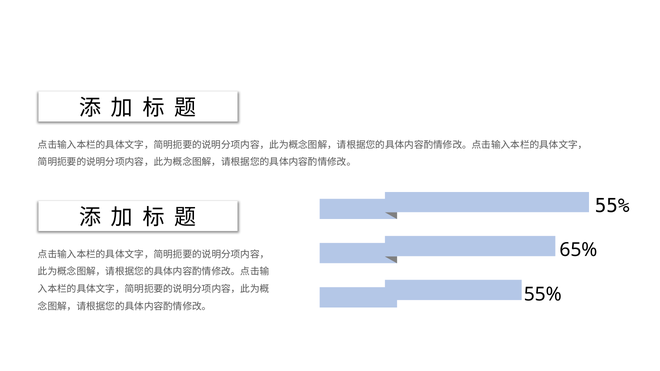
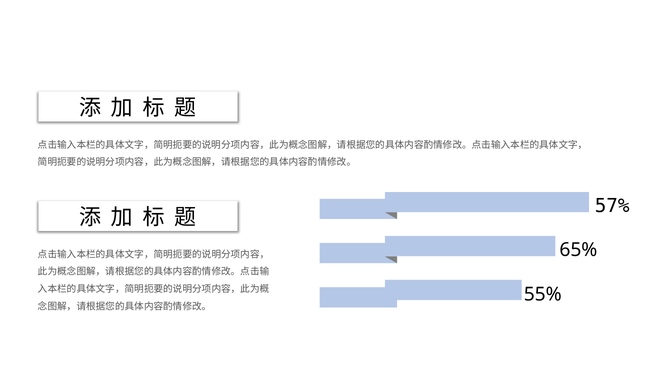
55%: 55% -> 57% (612, 206)
